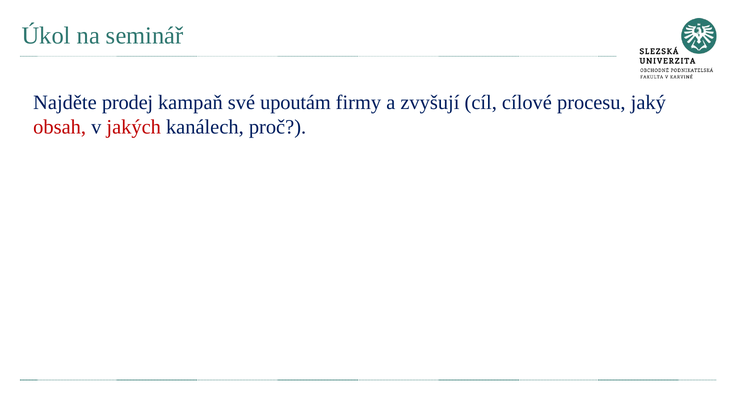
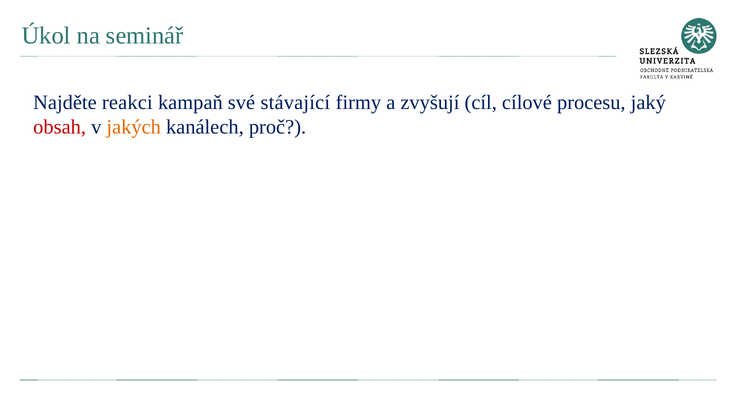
prodej: prodej -> reakci (127, 102)
upoutám: upoutám -> stávající (295, 102)
jakých colour: red -> orange (134, 127)
